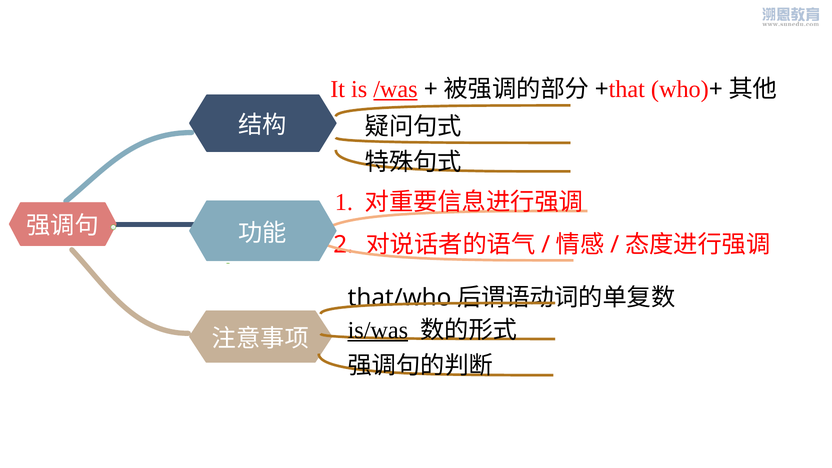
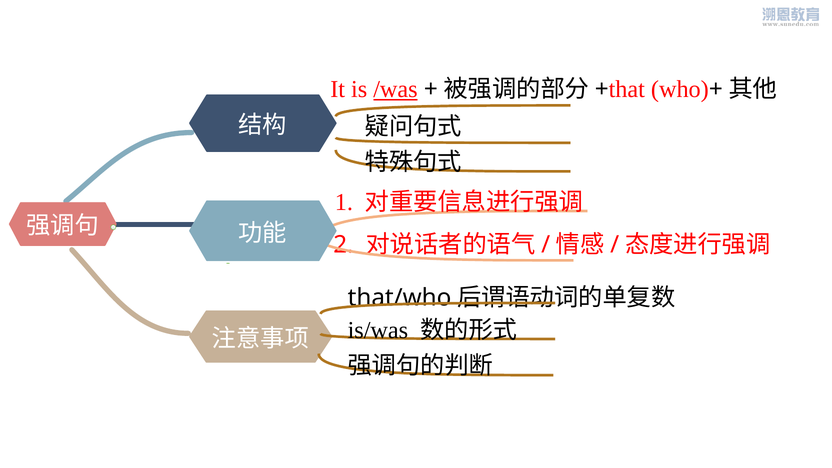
is/was underline: present -> none (378, 330)
